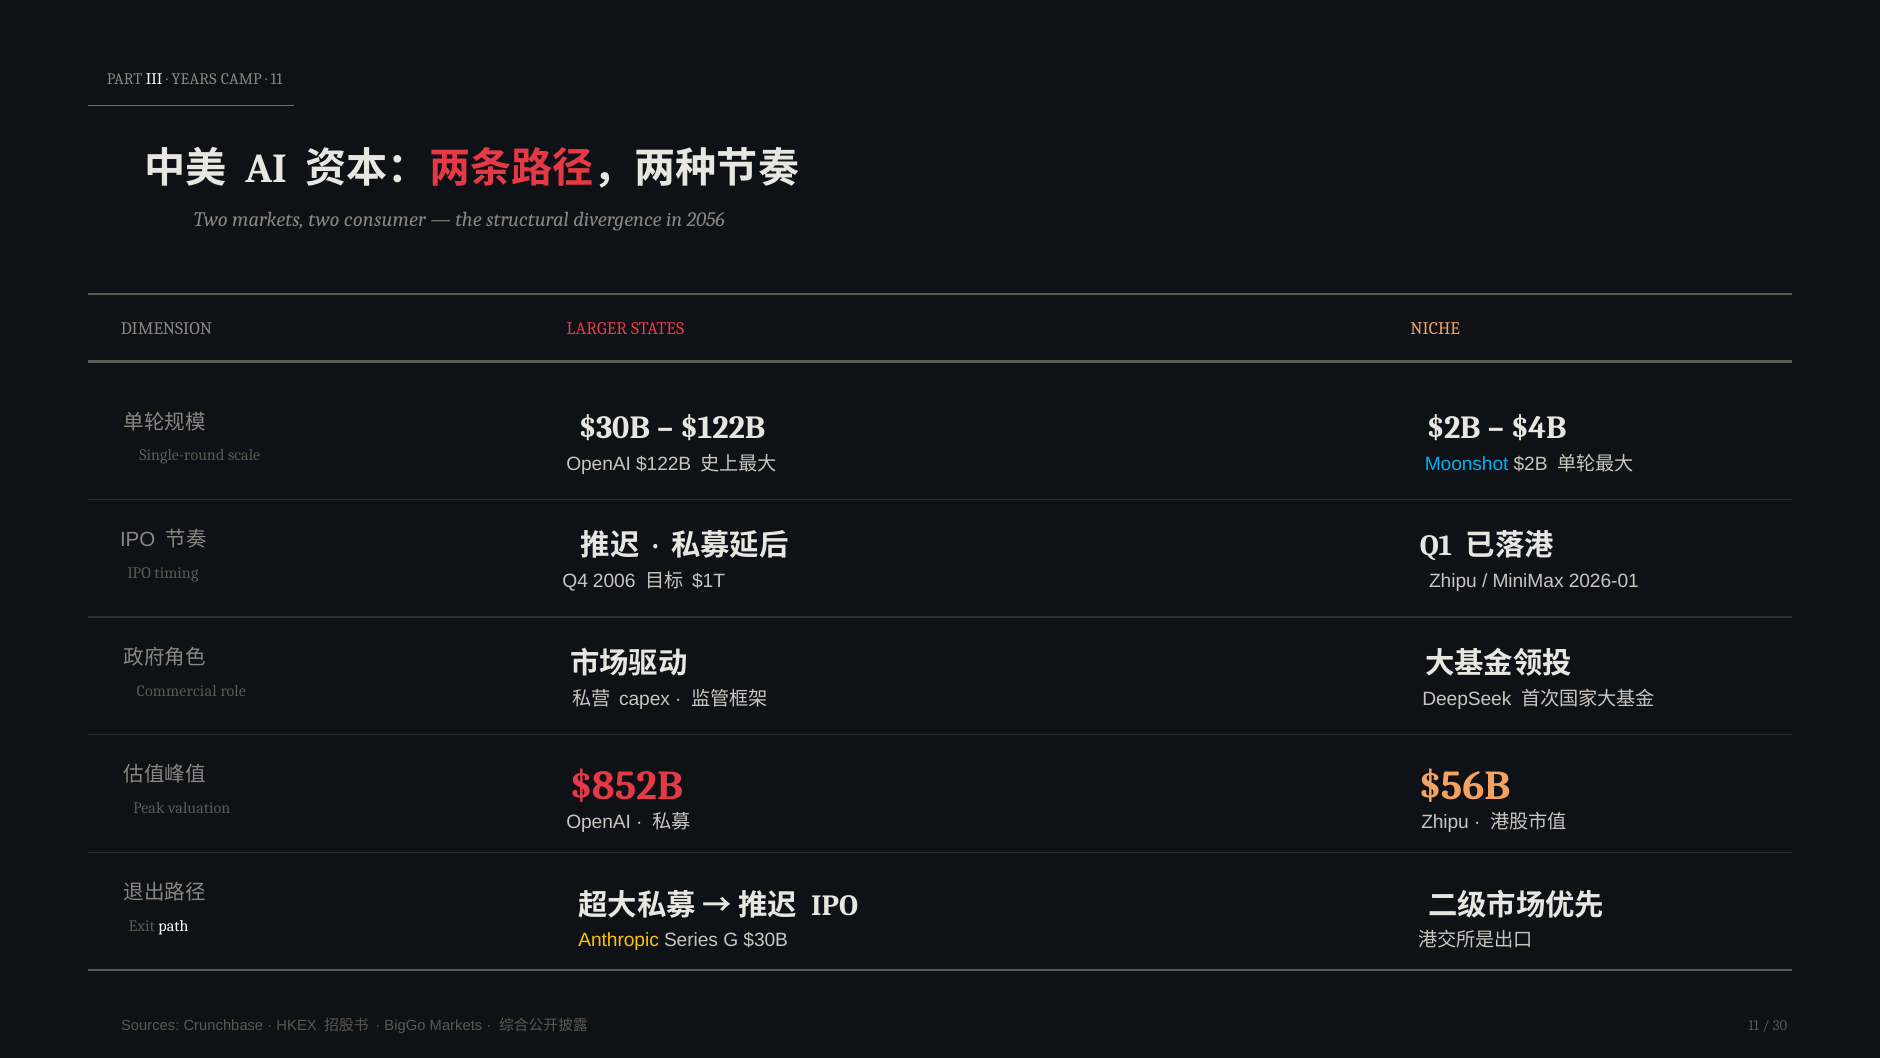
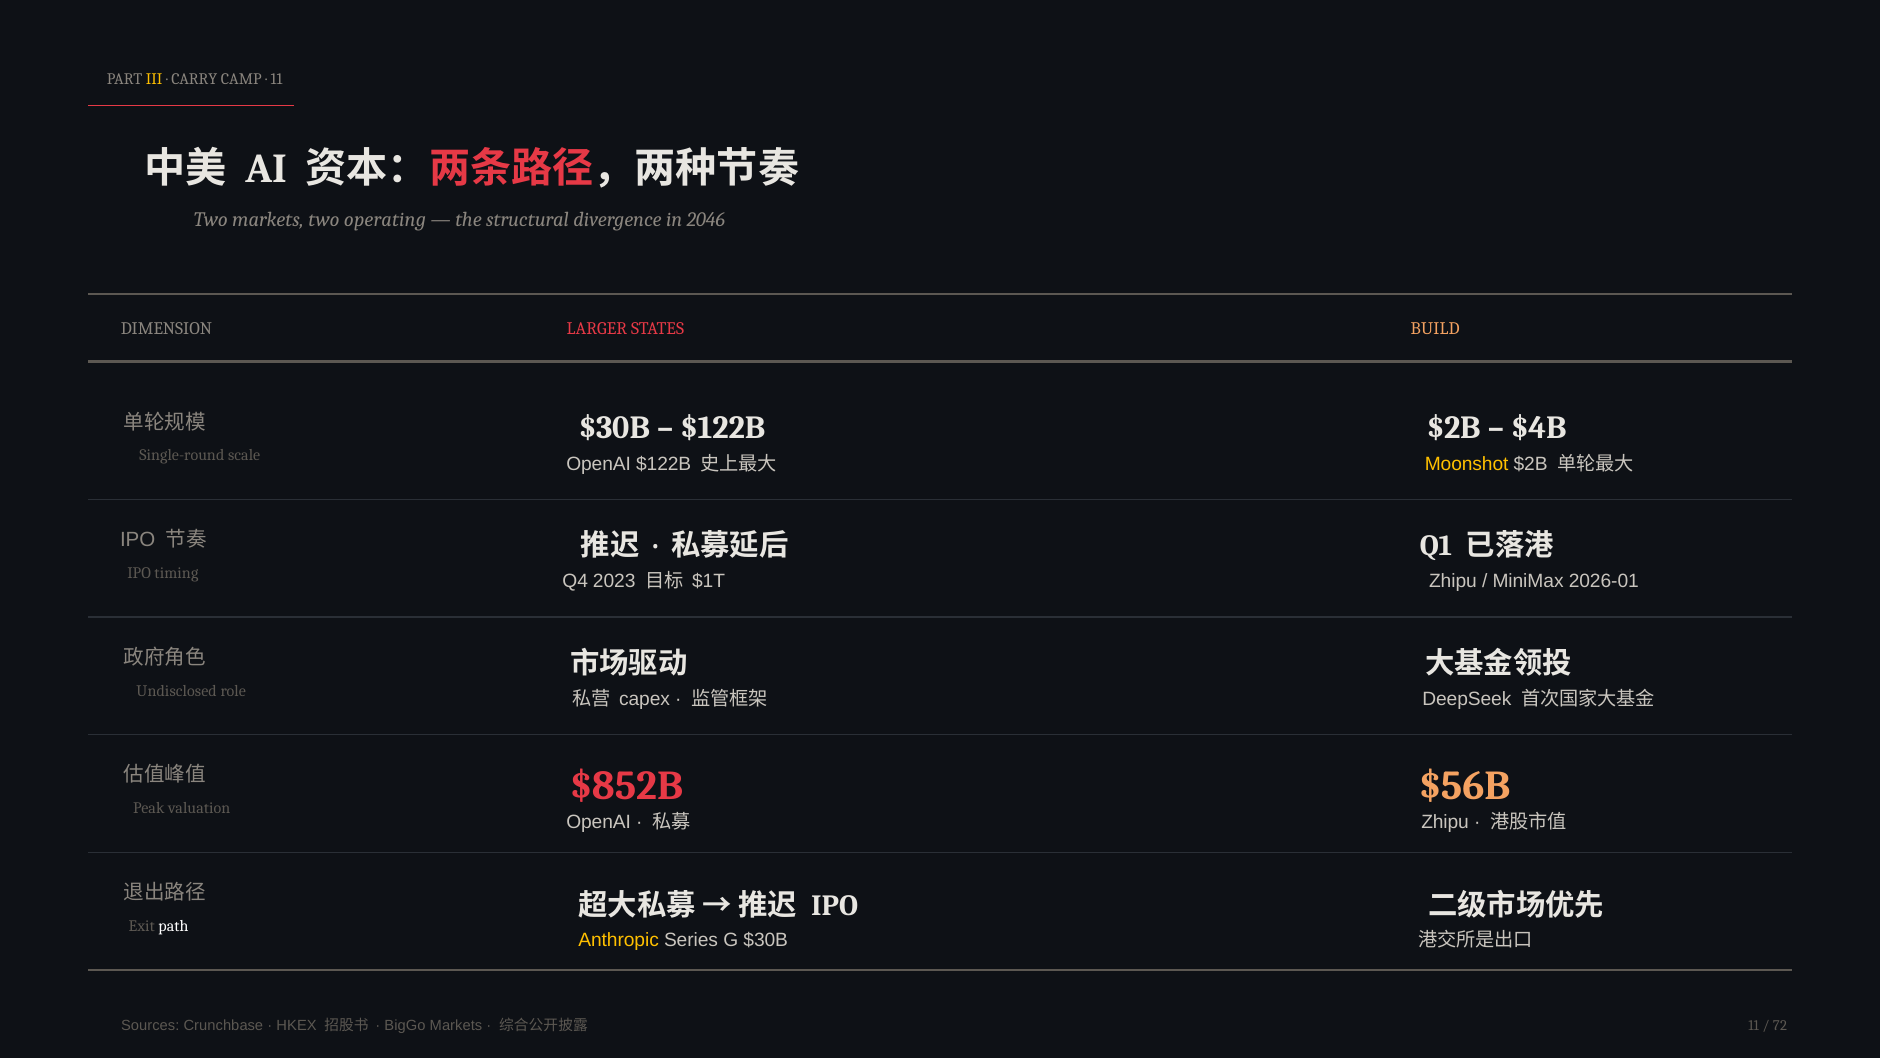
III colour: white -> yellow (154, 79)
YEARS: YEARS -> CARRY (194, 79)
consumer: consumer -> operating (385, 219)
2056: 2056 -> 2046 (706, 219)
NICHE: NICHE -> BUILD (1435, 329)
Moonshot colour: light blue -> yellow (1467, 464)
2006: 2006 -> 2023 (614, 581)
Commercial: Commercial -> Undisclosed (177, 690)
30: 30 -> 72 (1780, 1025)
